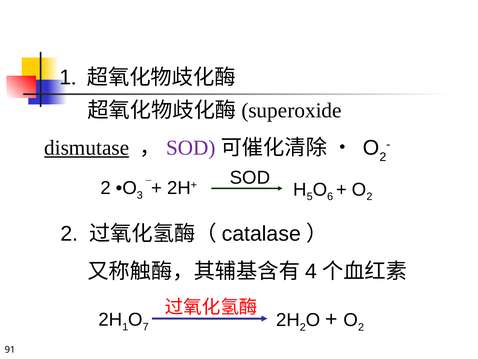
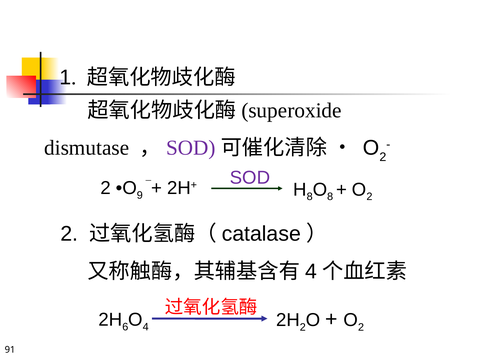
dismutase underline: present -> none (87, 148)
SOD colour: black -> purple (250, 178)
3: 3 -> 9 (140, 195)
5: 5 -> 8 (310, 196)
6: 6 -> 8 (330, 196)
1: 1 -> 6 (125, 327)
7: 7 -> 4 (146, 327)
